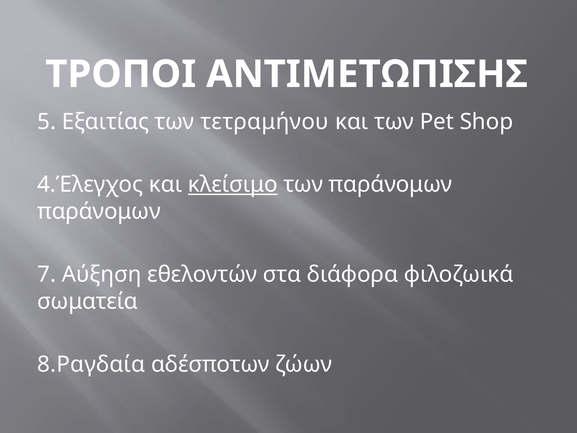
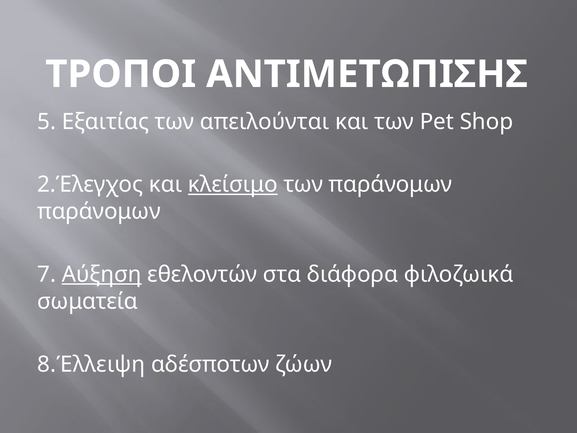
τετραμήνου: τετραμήνου -> απειλούνται (265, 122)
4.Έλεγχος: 4.Έλεγχος -> 2.Έλεγχος (90, 184)
Αύξηση underline: none -> present (102, 274)
8.Ραγδαία: 8.Ραγδαία -> 8.Έλλειψη (91, 364)
